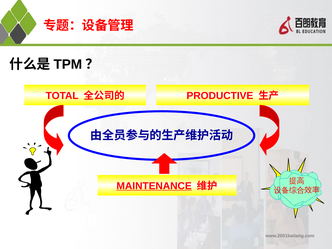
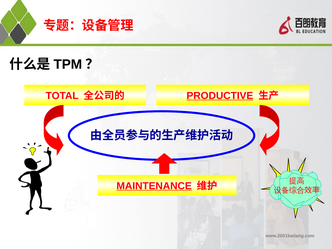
PRODUCTIVE underline: none -> present (220, 96)
